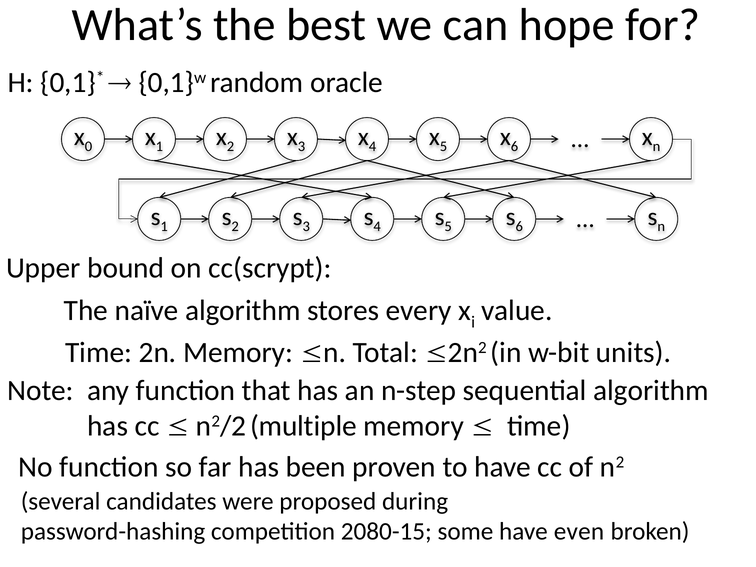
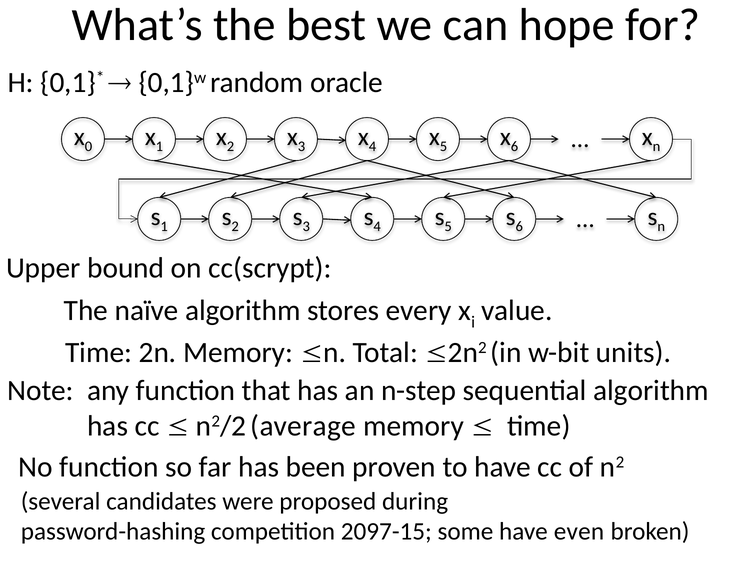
multiple: multiple -> average (303, 426)
2080-15: 2080-15 -> 2097-15 (386, 532)
